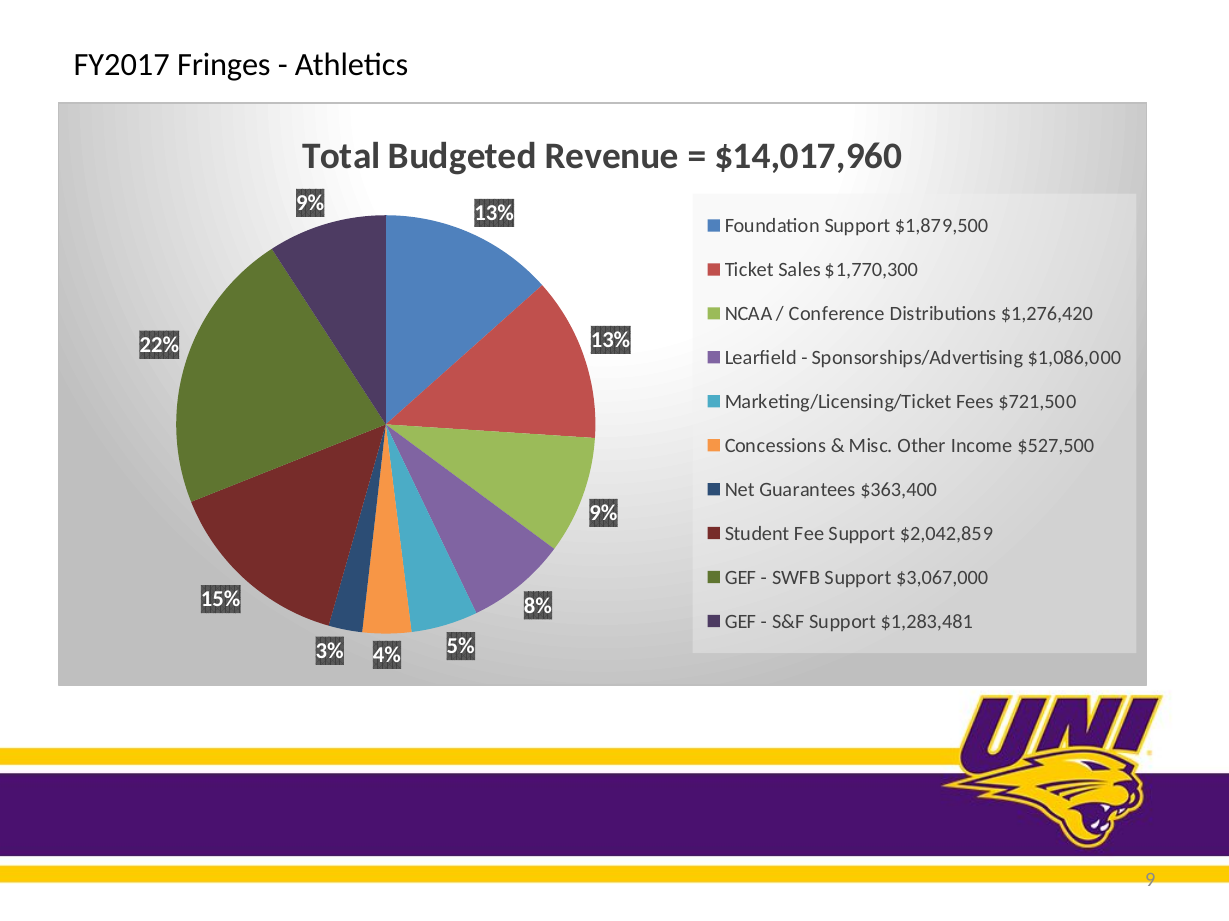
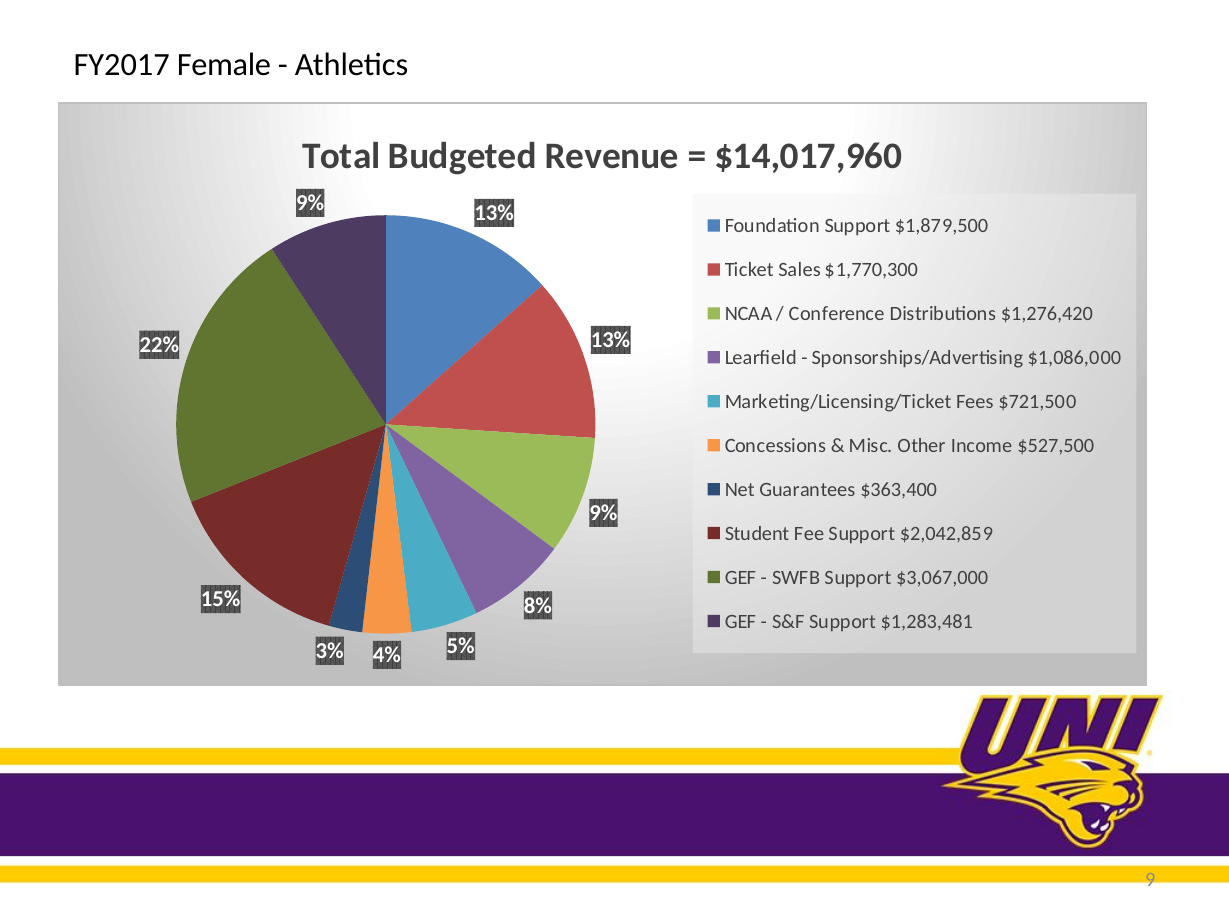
Fringes: Fringes -> Female (224, 65)
